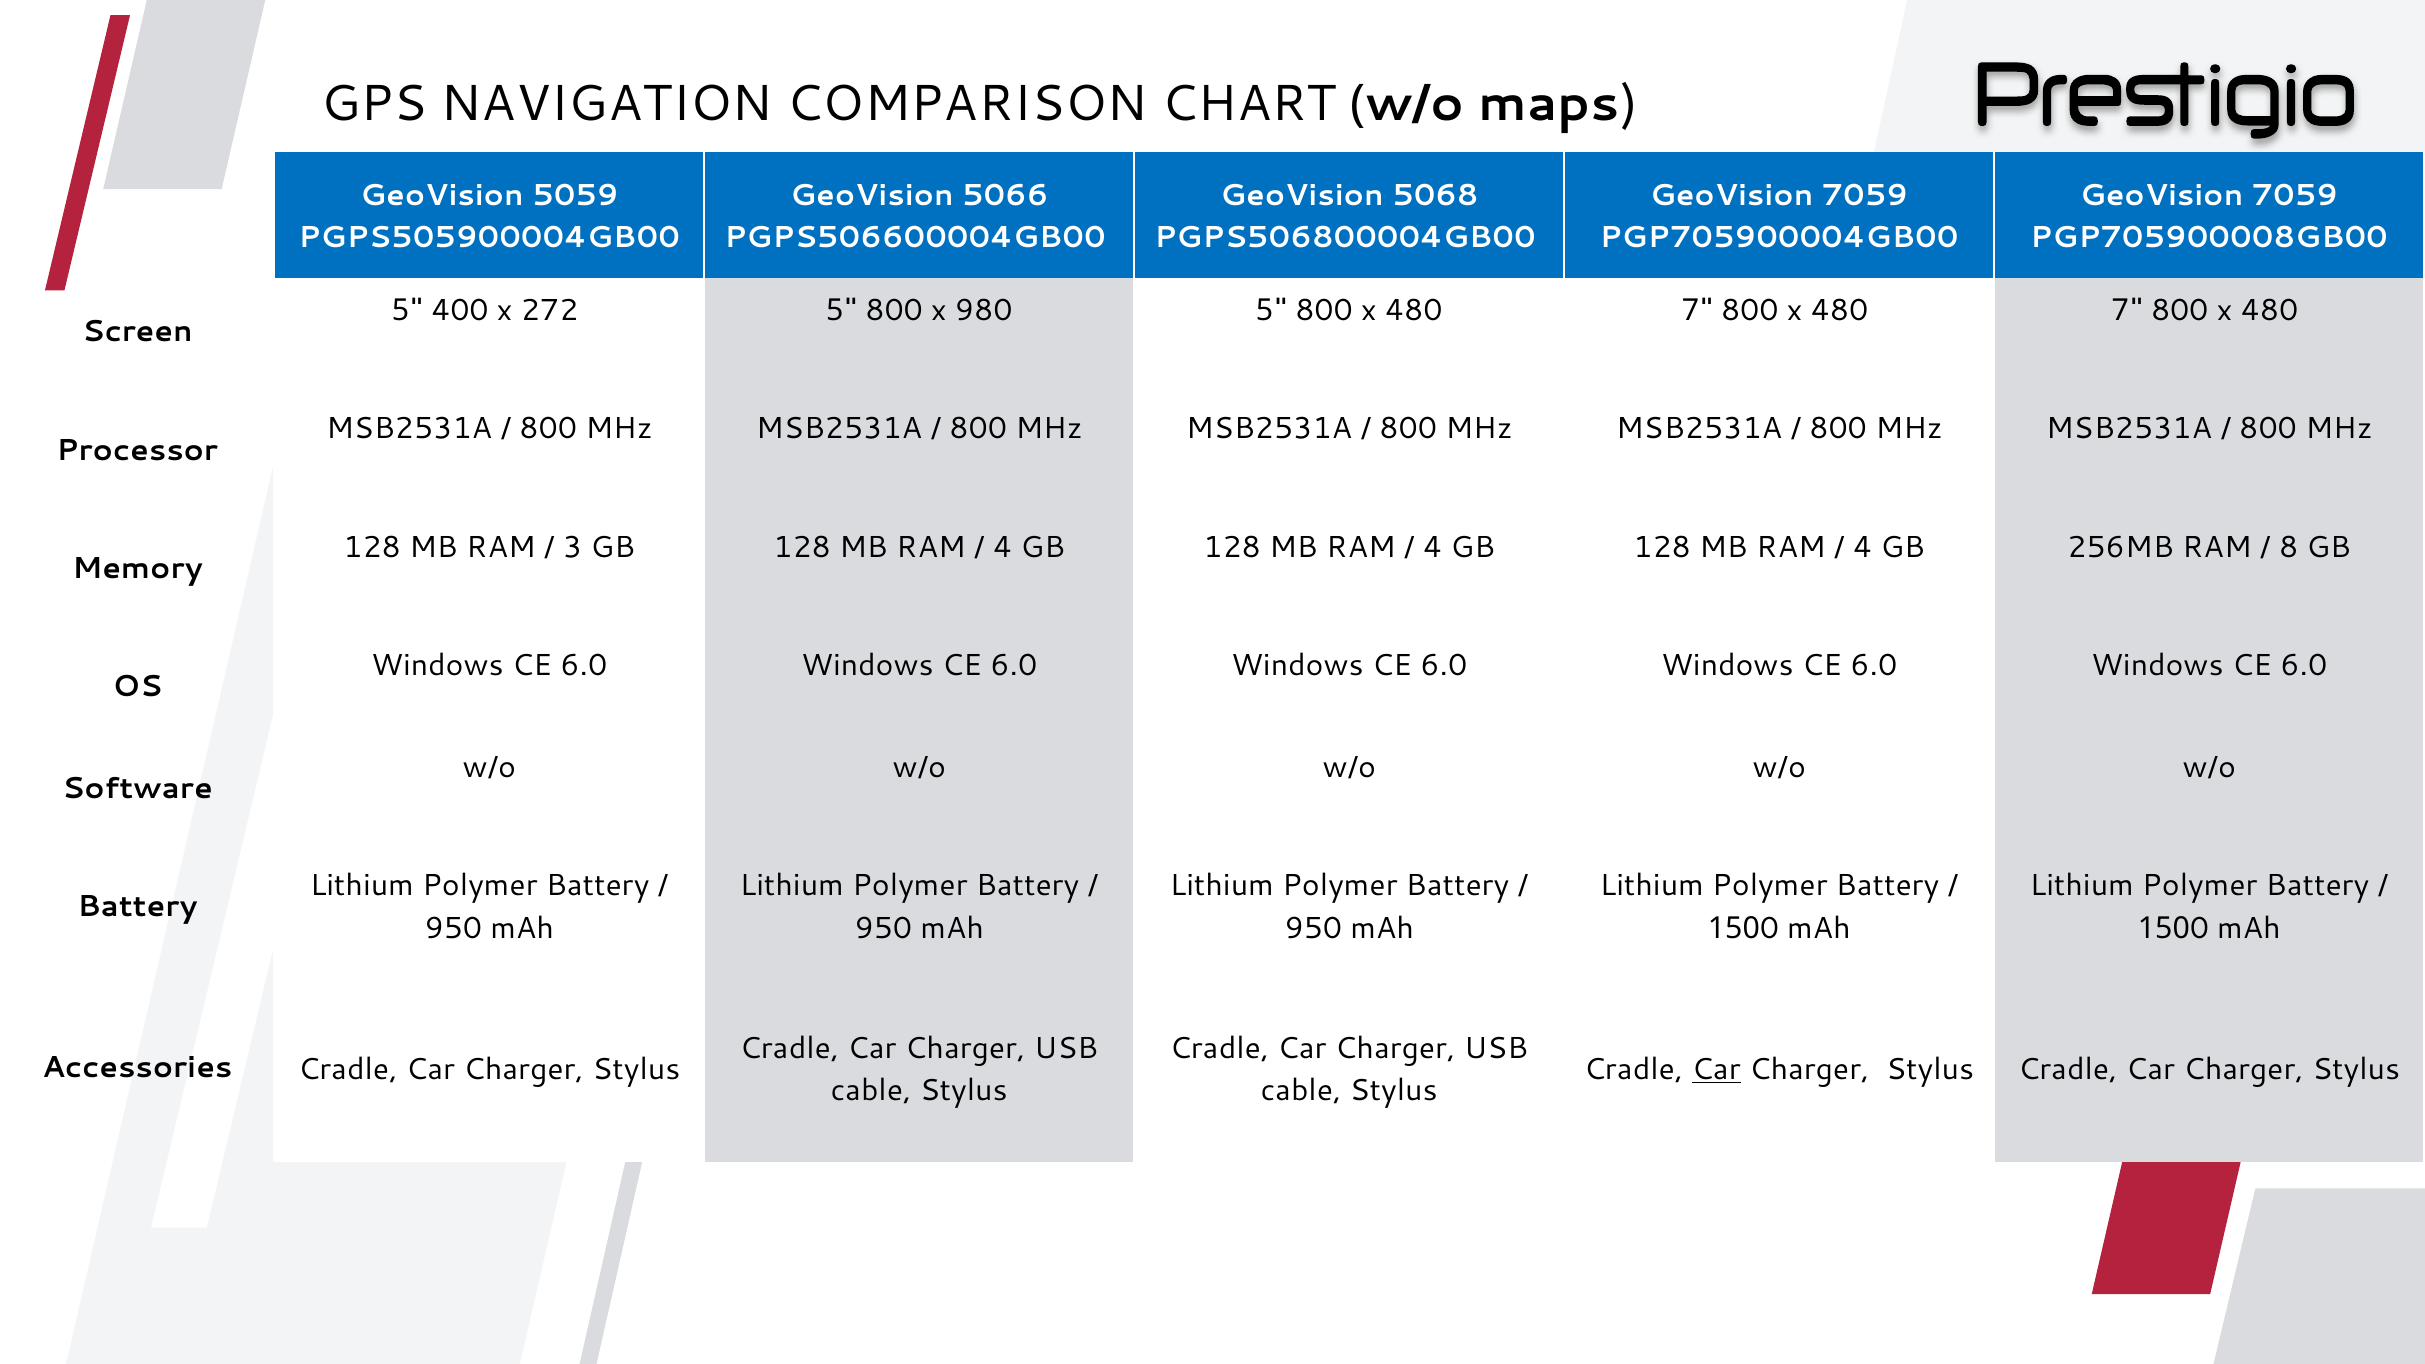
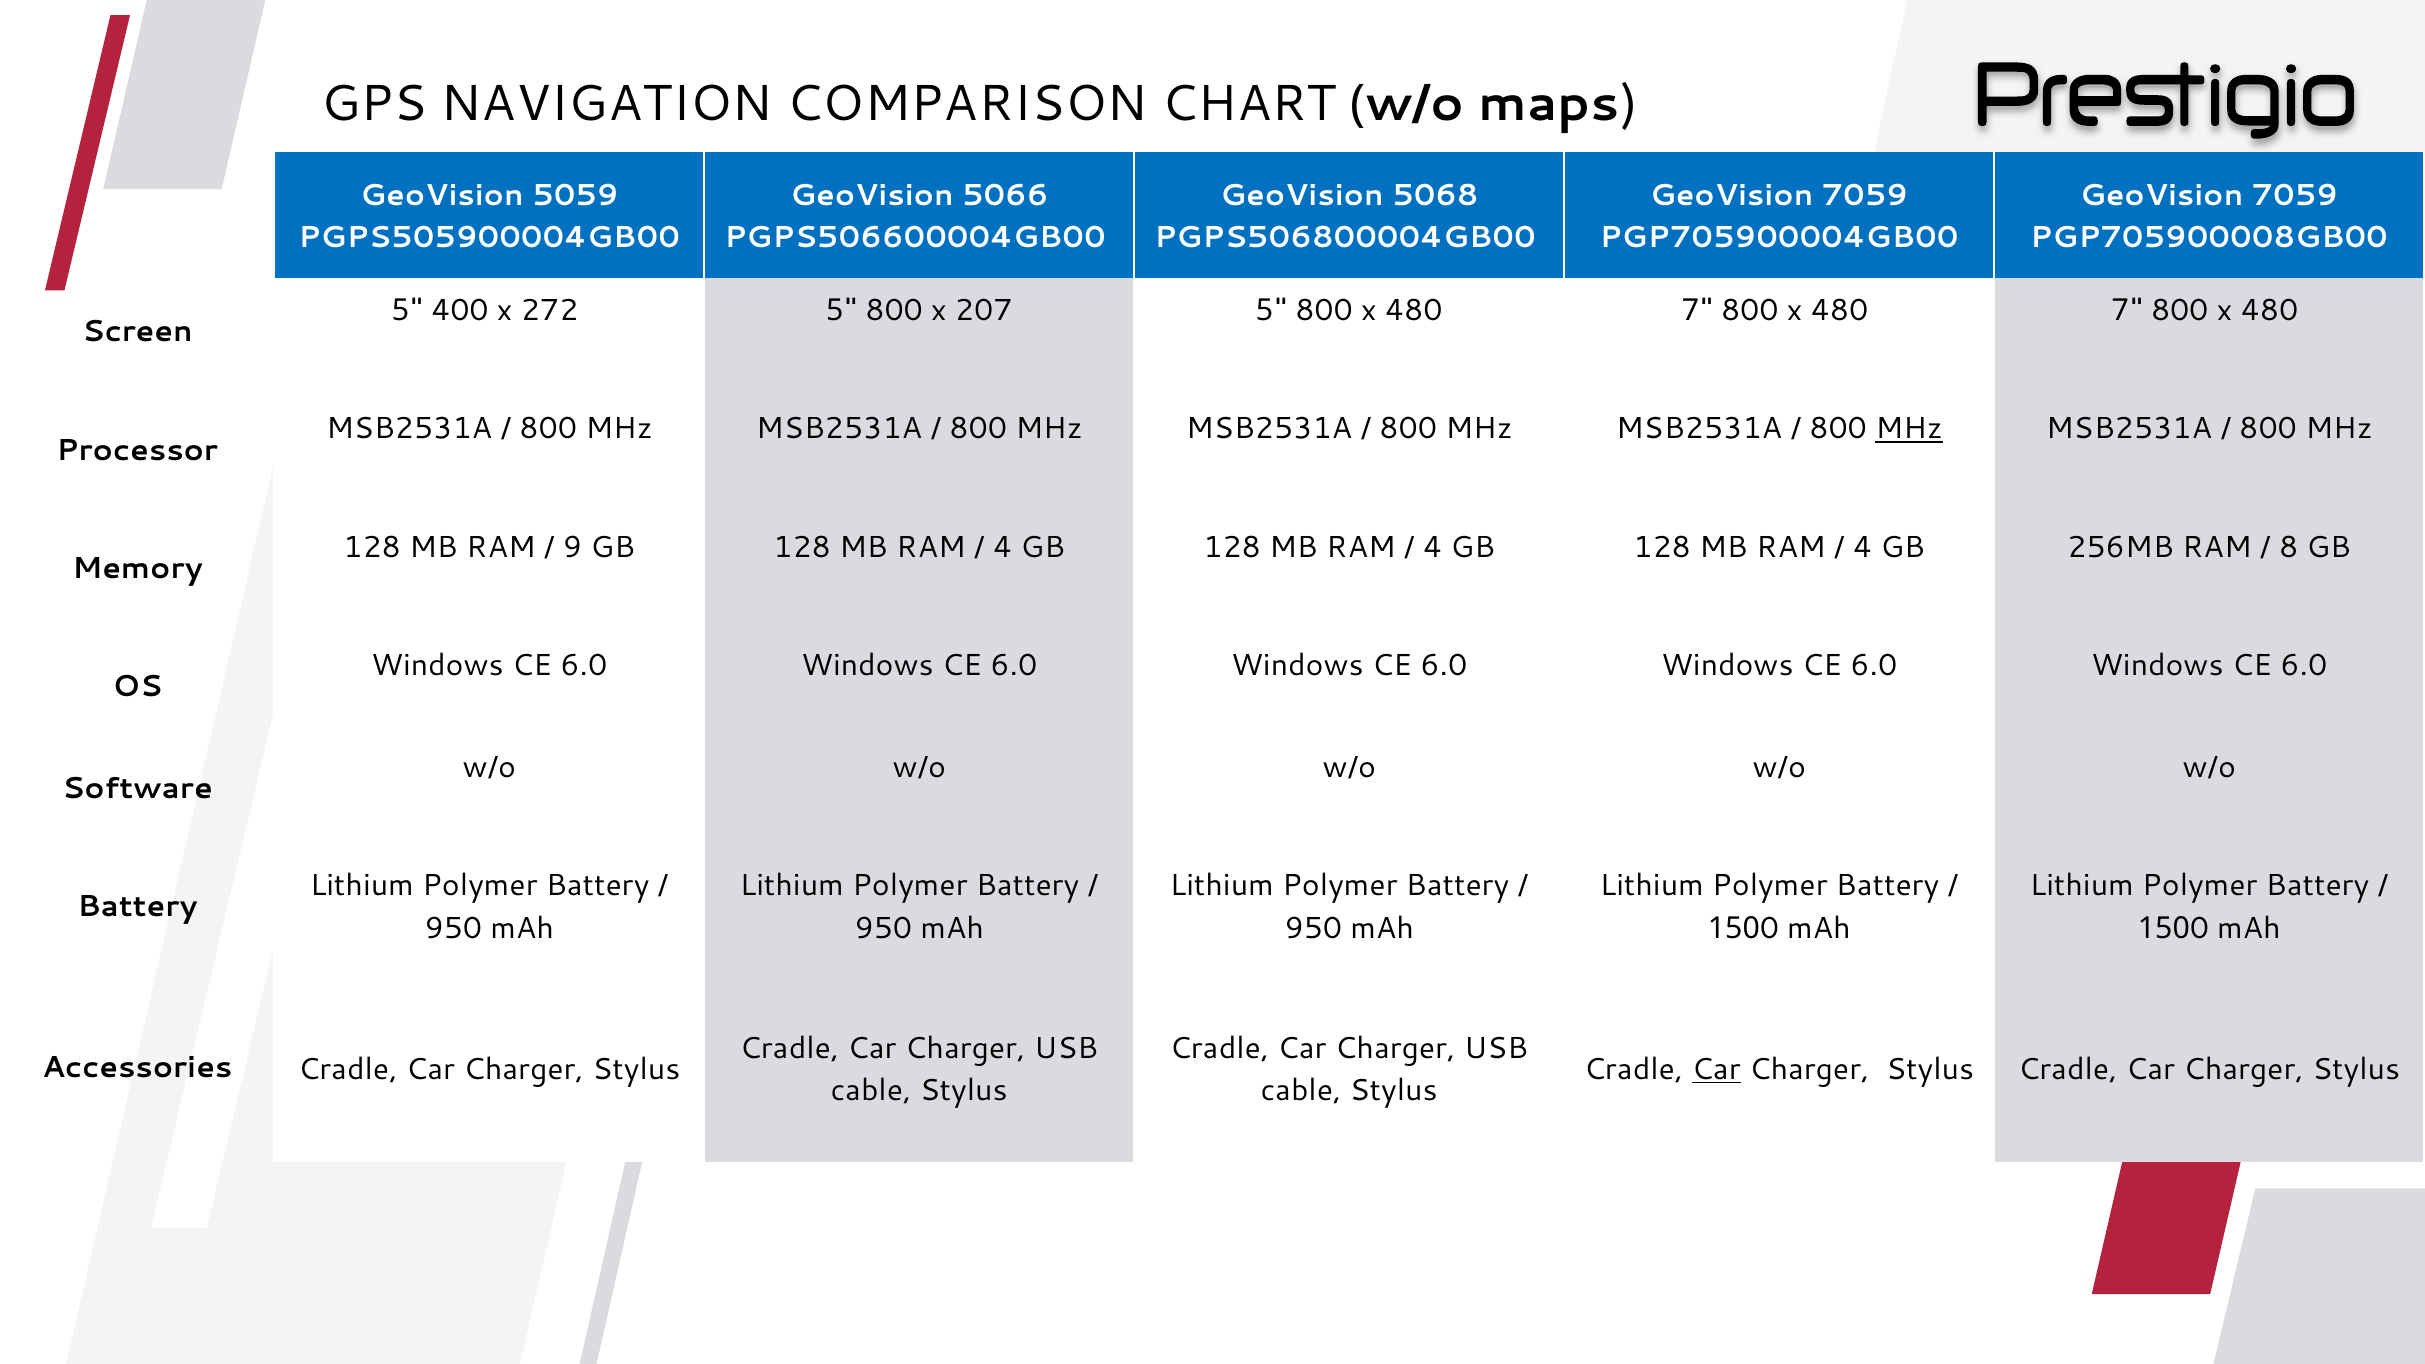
980: 980 -> 207 (984, 311)
MHz underline: none -> present (1909, 429)
3: 3 -> 9 (573, 547)
